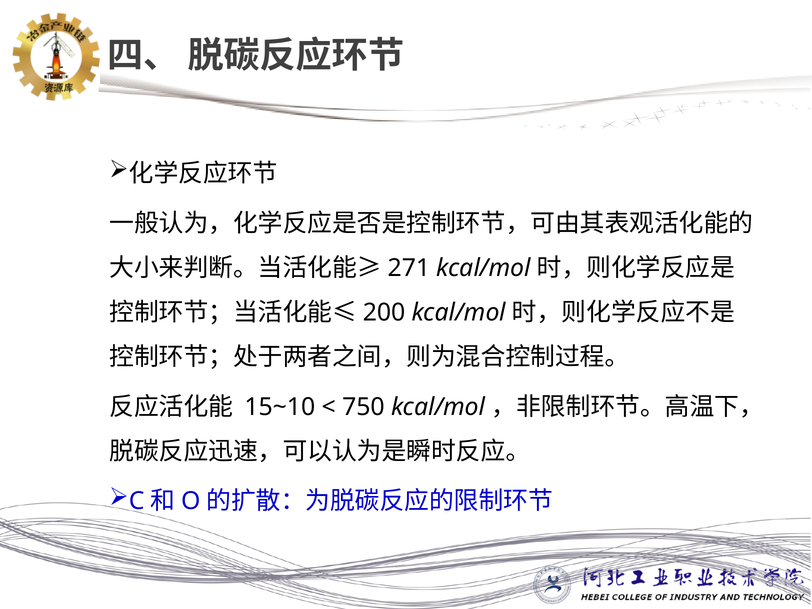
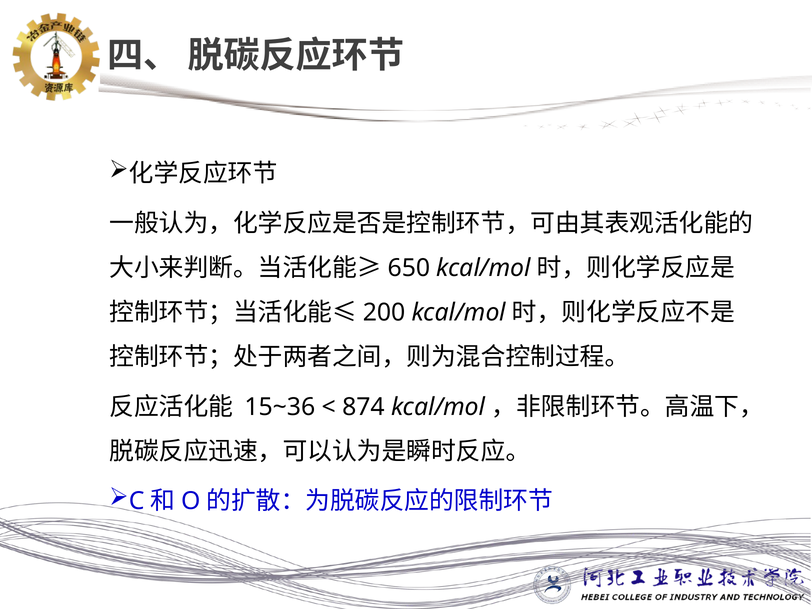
271: 271 -> 650 (409, 268)
15~10: 15~10 -> 15~36 (280, 407)
750: 750 -> 874 (363, 407)
